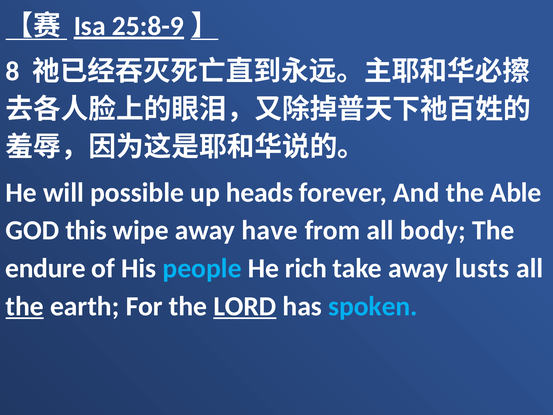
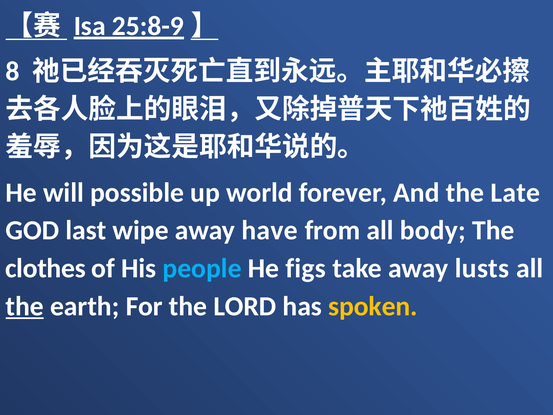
heads: heads -> world (259, 193)
Able: Able -> Late (515, 193)
this: this -> last (86, 230)
endure: endure -> clothes (45, 268)
rich: rich -> figs (306, 268)
LORD underline: present -> none (245, 306)
spoken colour: light blue -> yellow (373, 306)
